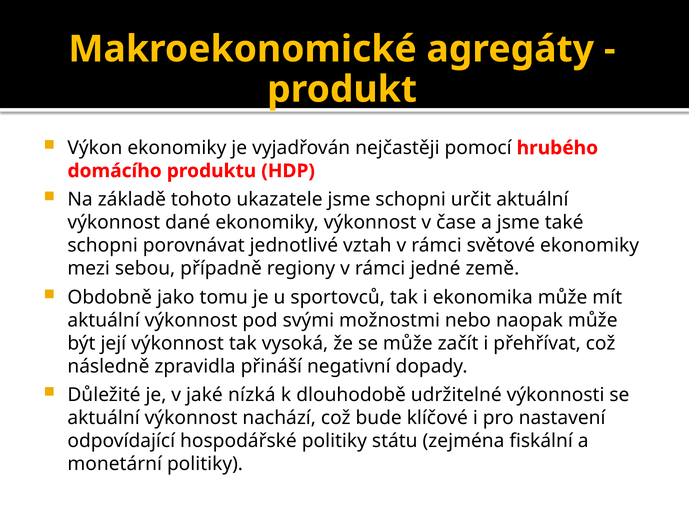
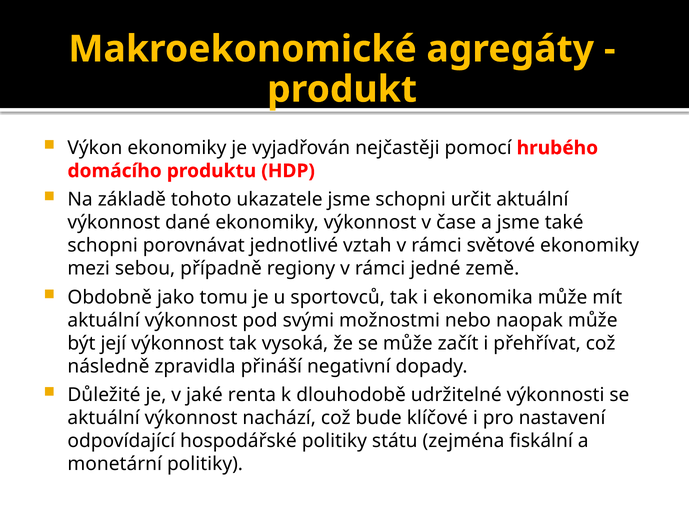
nízká: nízká -> renta (252, 395)
